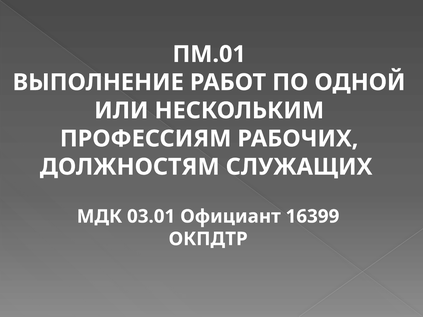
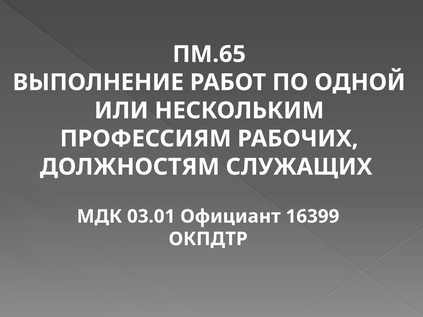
ПМ.01: ПМ.01 -> ПМ.65 (209, 54)
